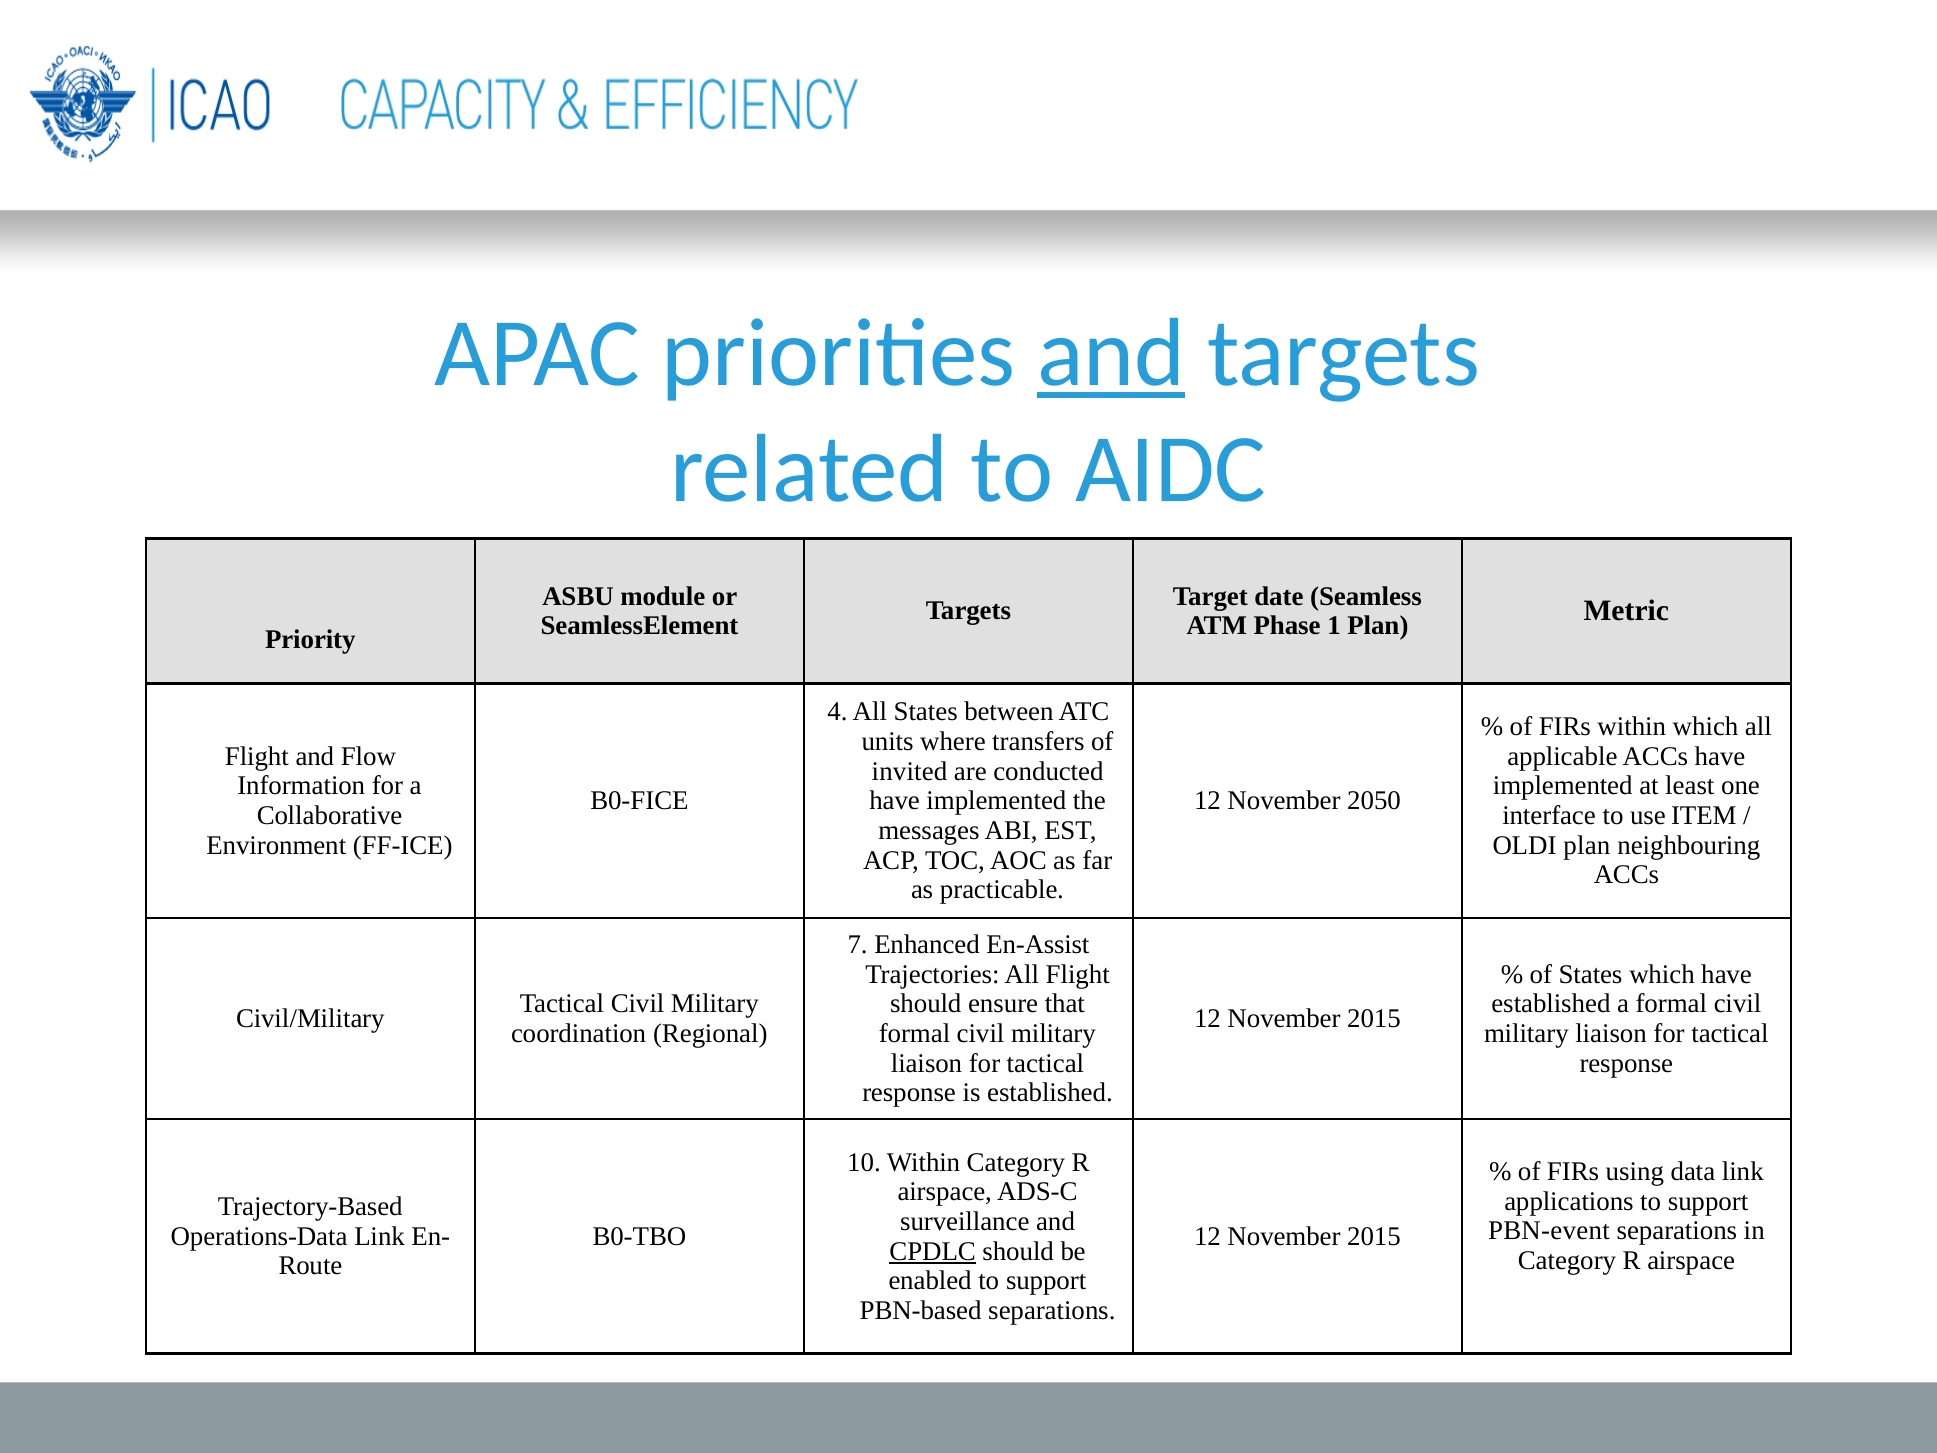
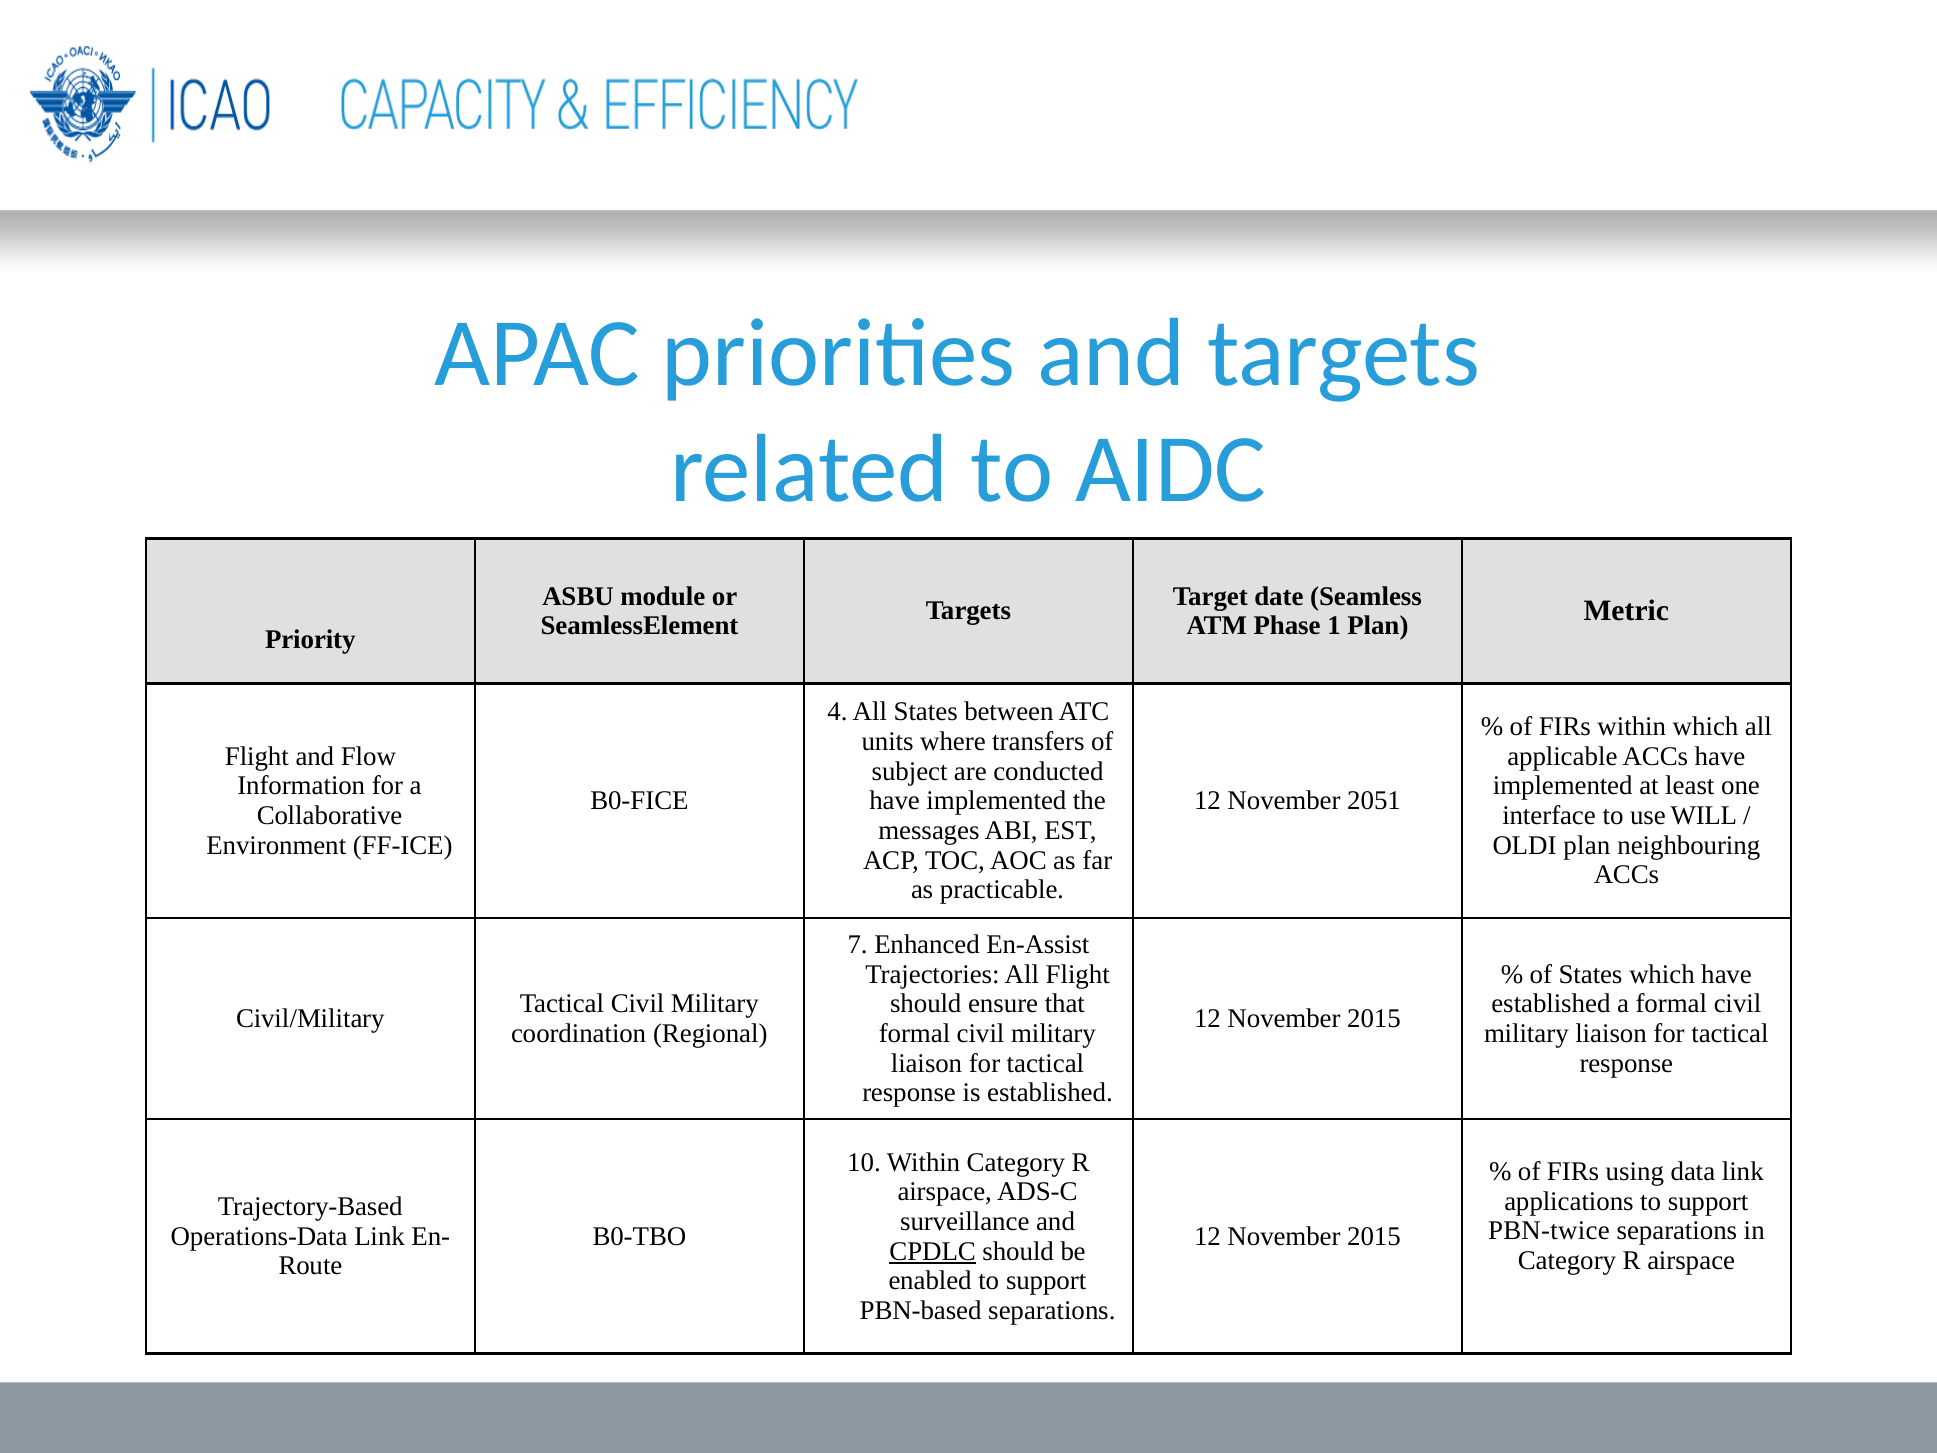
and underline: present -> none (1111, 353)
invited: invited -> subject (910, 771)
2050: 2050 -> 2051 (1374, 801)
ITEM: ITEM -> WILL (1704, 815)
PBN-event: PBN-event -> PBN-twice (1549, 1231)
